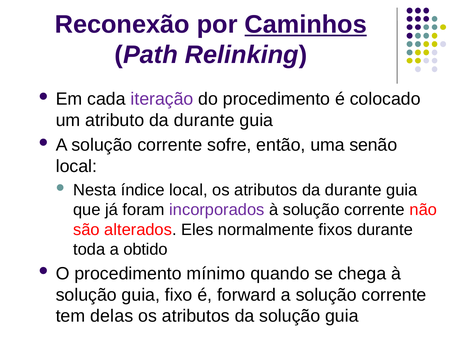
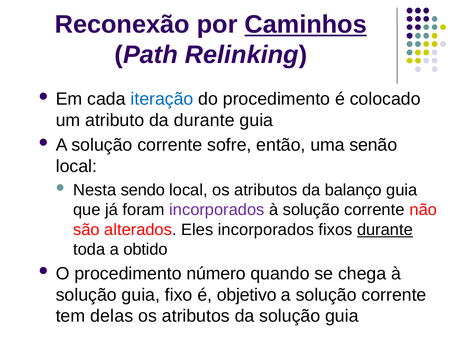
iteração colour: purple -> blue (162, 99)
índice: índice -> sendo (143, 190)
atributos da durante: durante -> balanço (353, 190)
Eles normalmente: normalmente -> incorporados (266, 230)
durante underline: none -> present (385, 230)
mínimo: mínimo -> número (216, 274)
forward: forward -> objetivo (247, 295)
